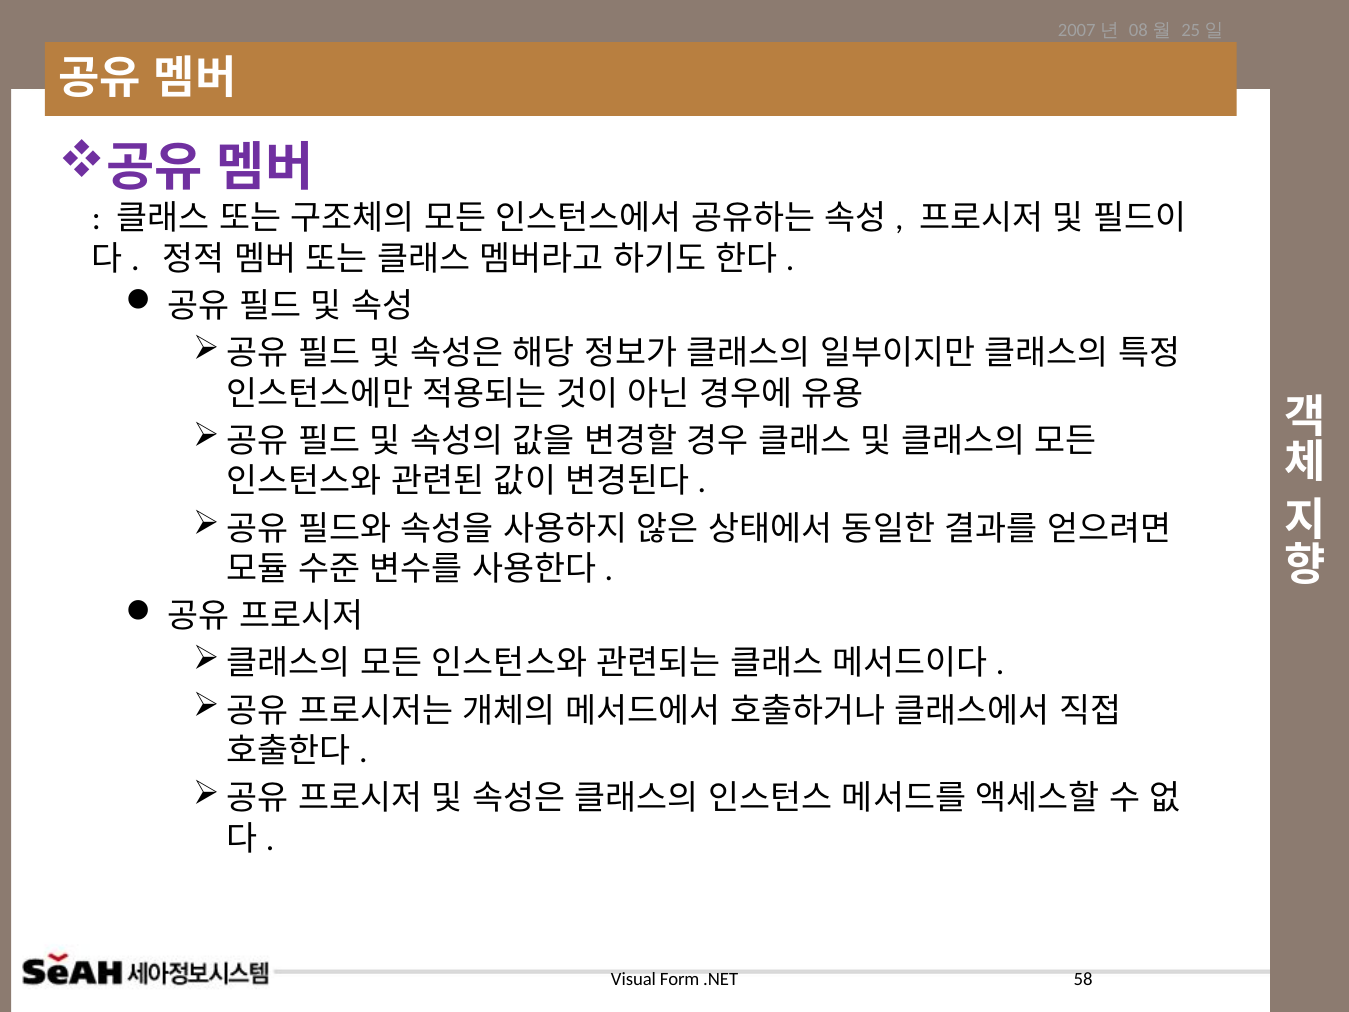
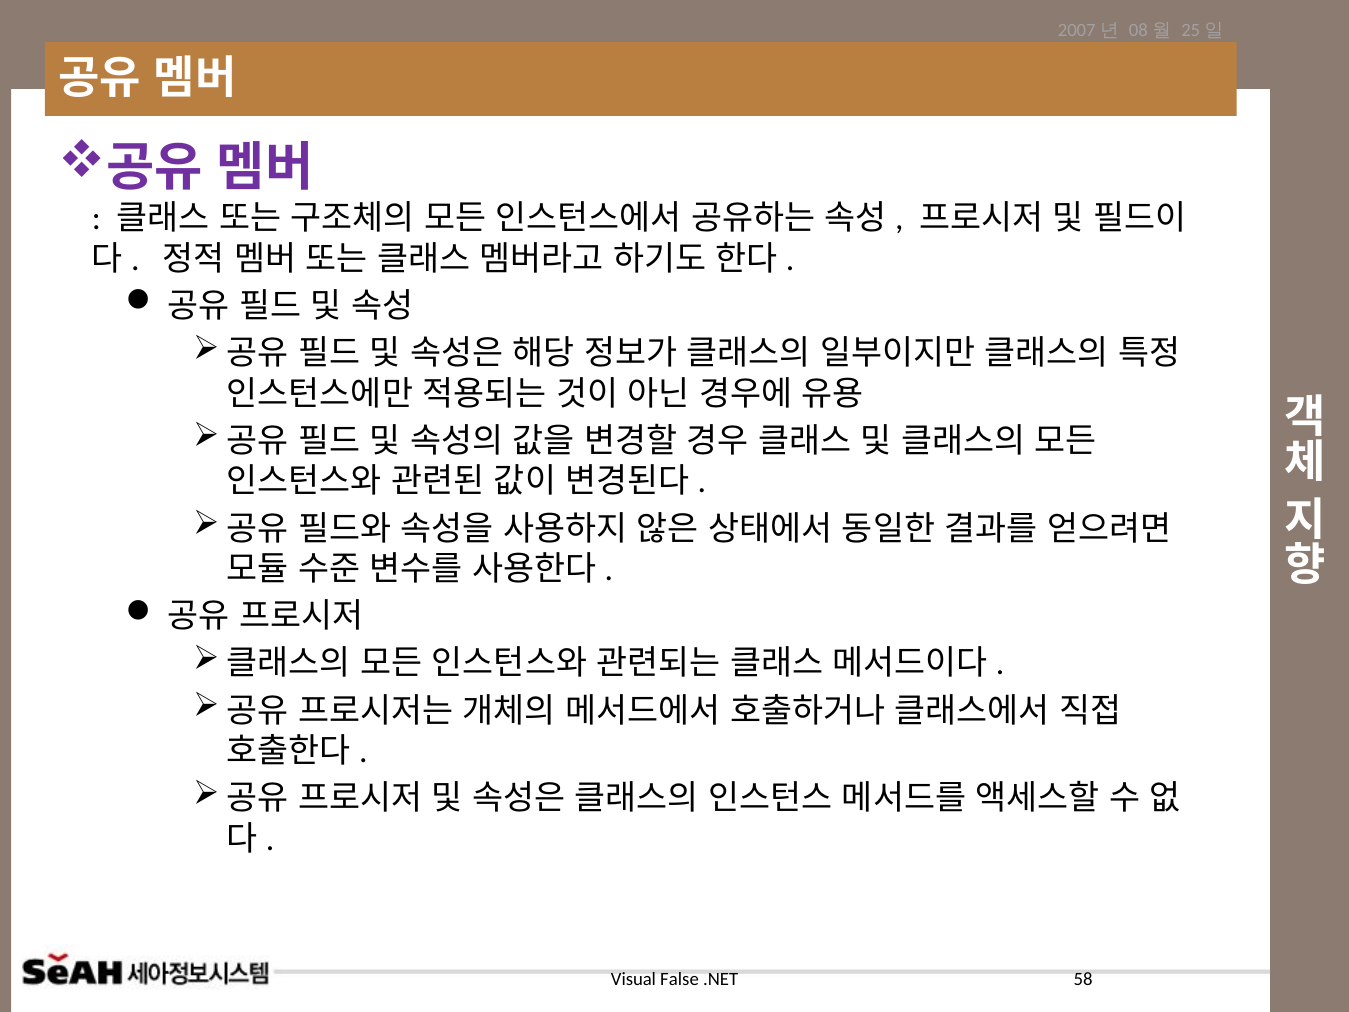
Form: Form -> False (680, 979)
